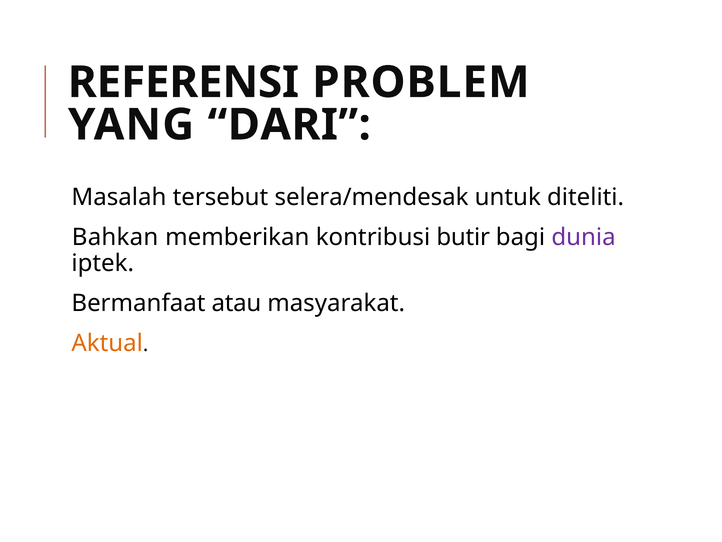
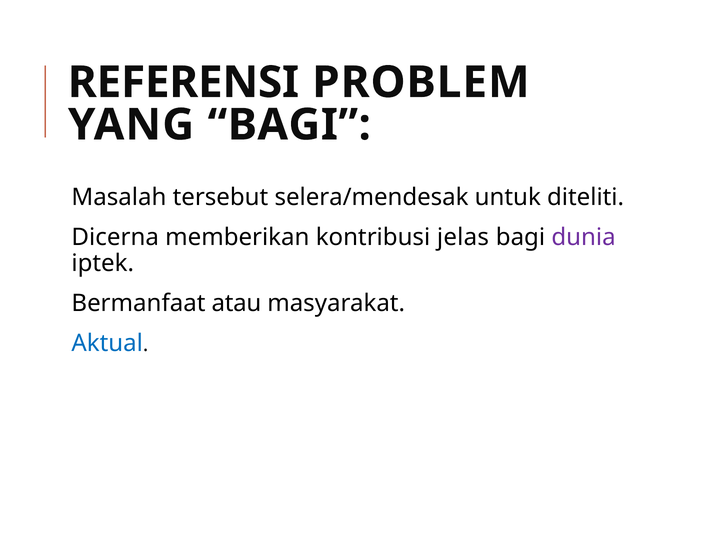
YANG DARI: DARI -> BAGI (289, 125)
Bahkan: Bahkan -> Dicerna (115, 237)
butir: butir -> jelas (463, 237)
Aktual colour: orange -> blue (107, 343)
